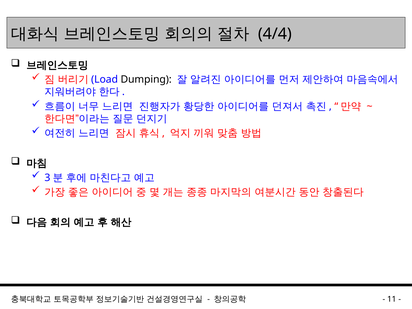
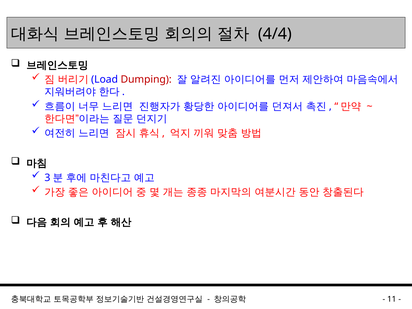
Dumping colour: black -> red (146, 80)
